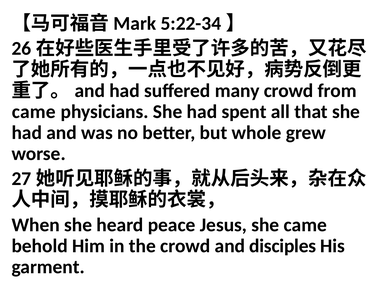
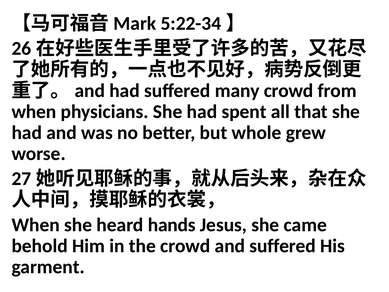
came: came -> when (34, 112)
peace: peace -> hands (172, 225)
and disciples: disciples -> suffered (283, 246)
